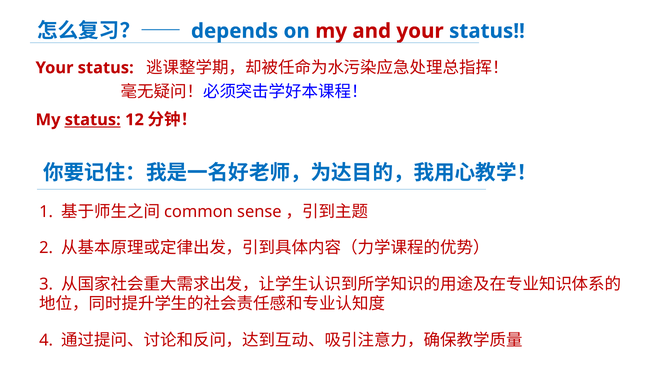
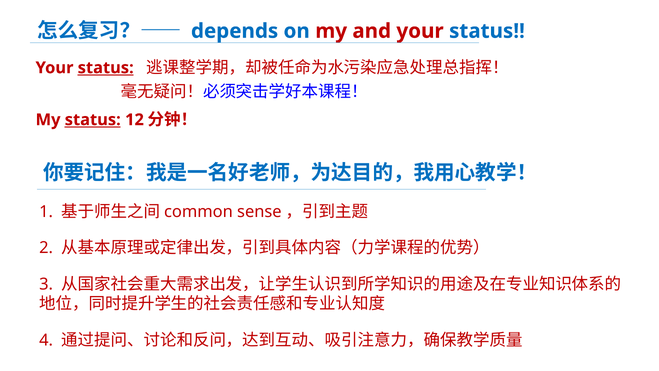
status underline: none -> present (106, 68)
